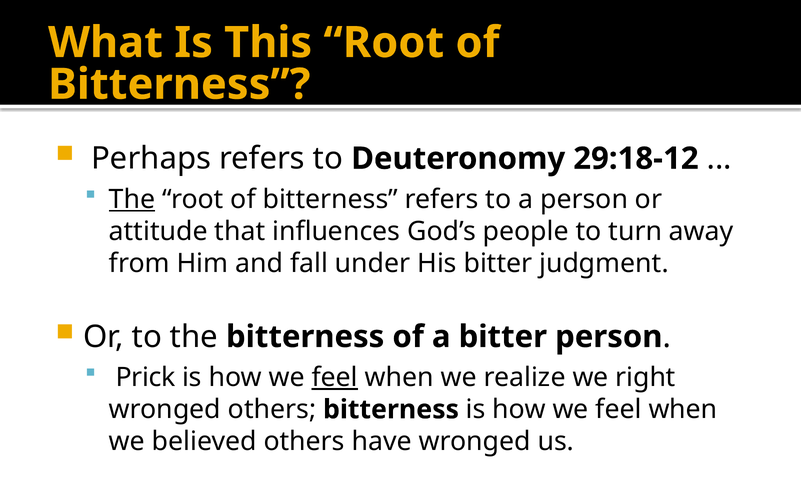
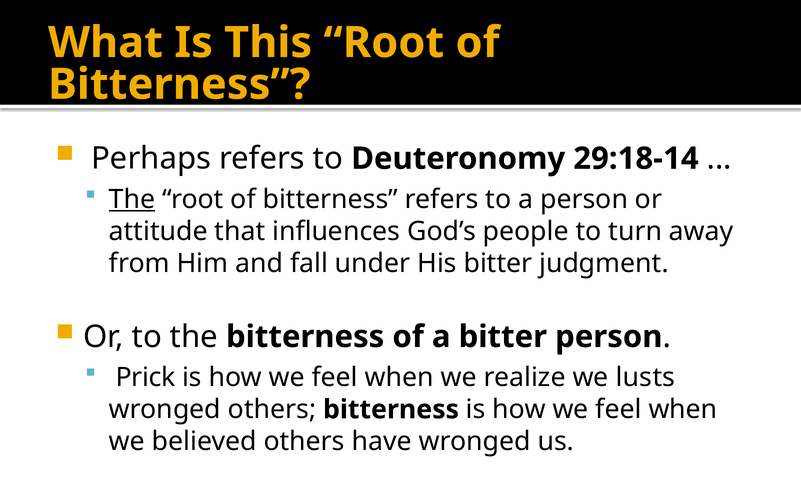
29:18-12: 29:18-12 -> 29:18-14 (636, 158)
feel underline: present -> none (335, 377)
right: right -> lusts (645, 377)
